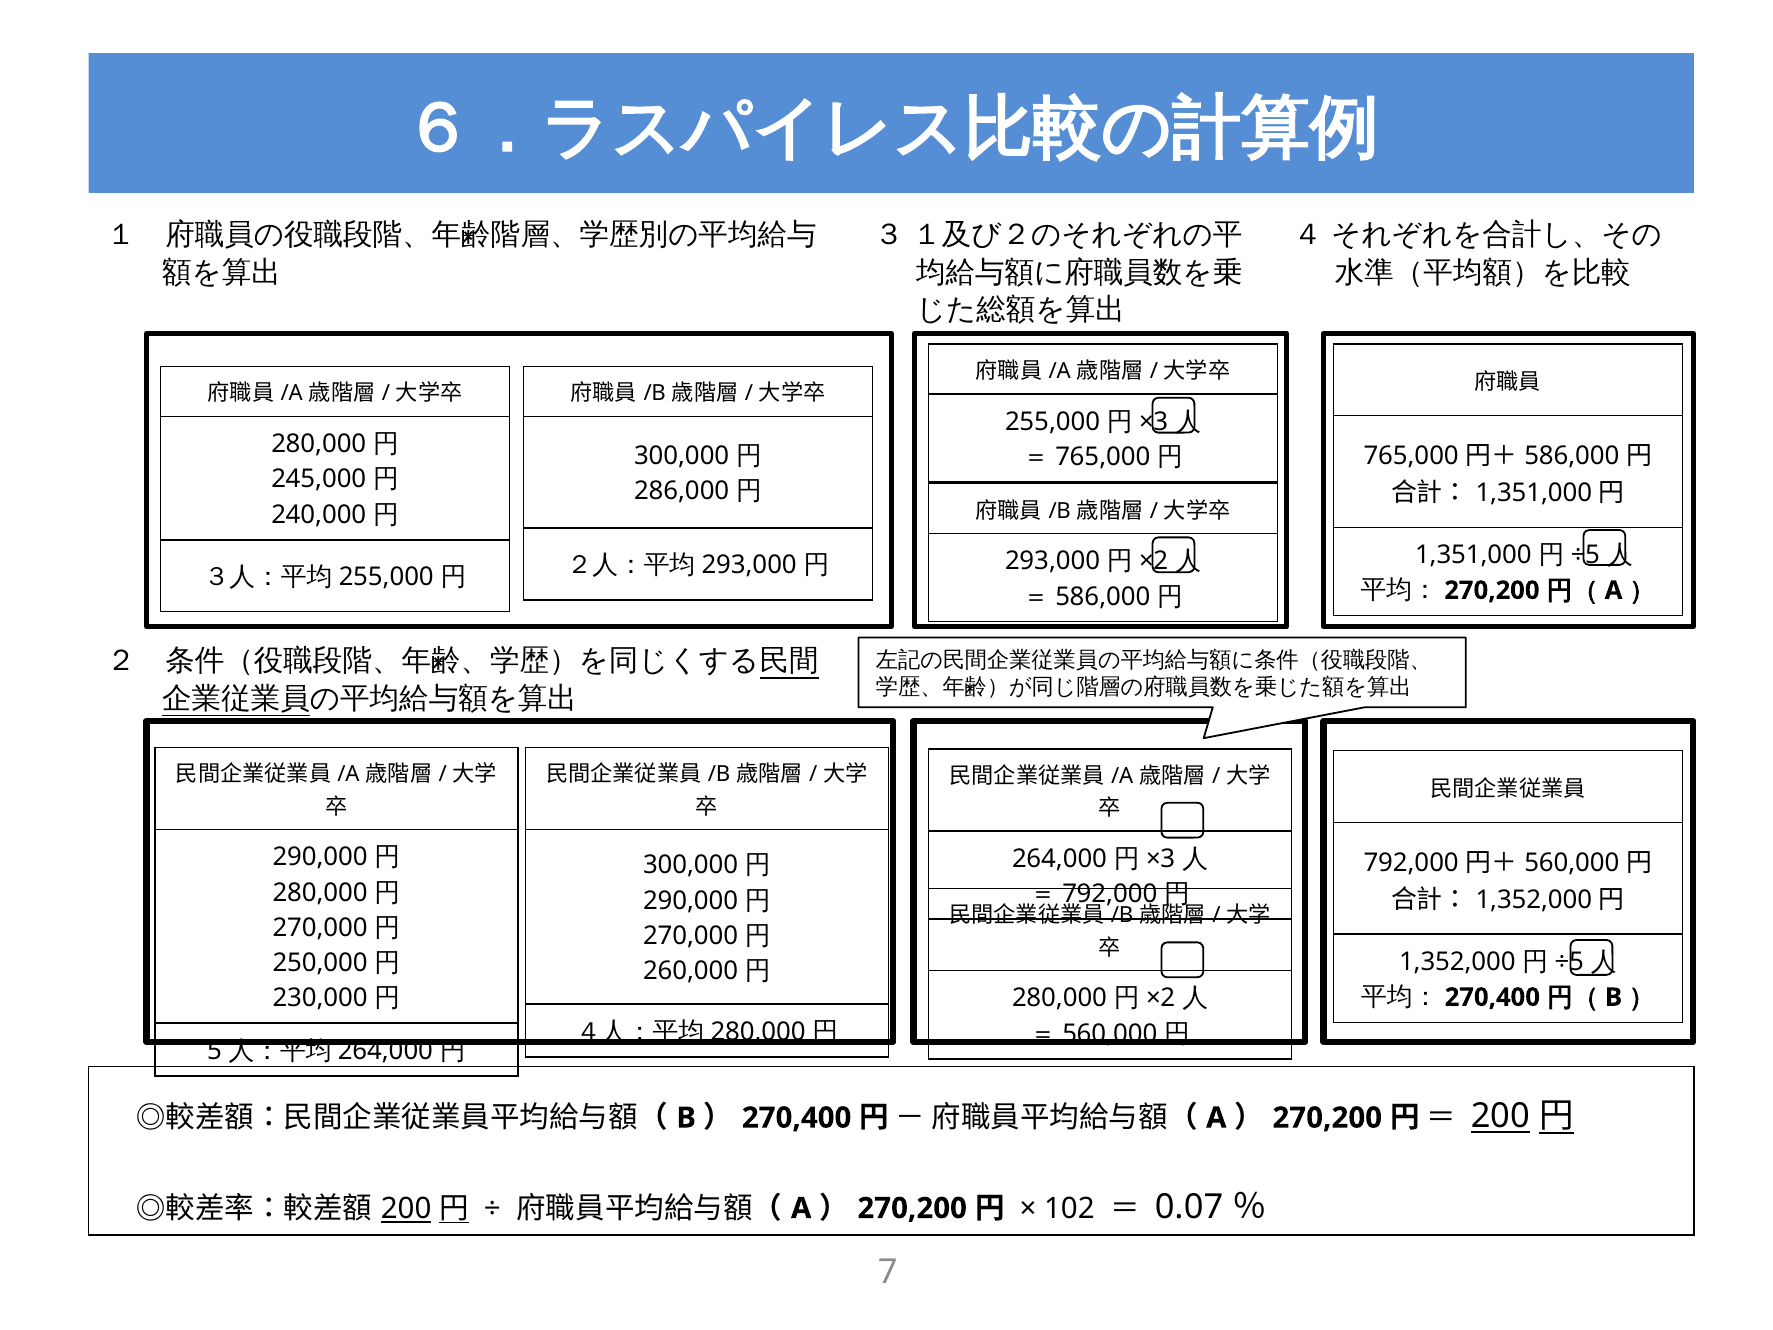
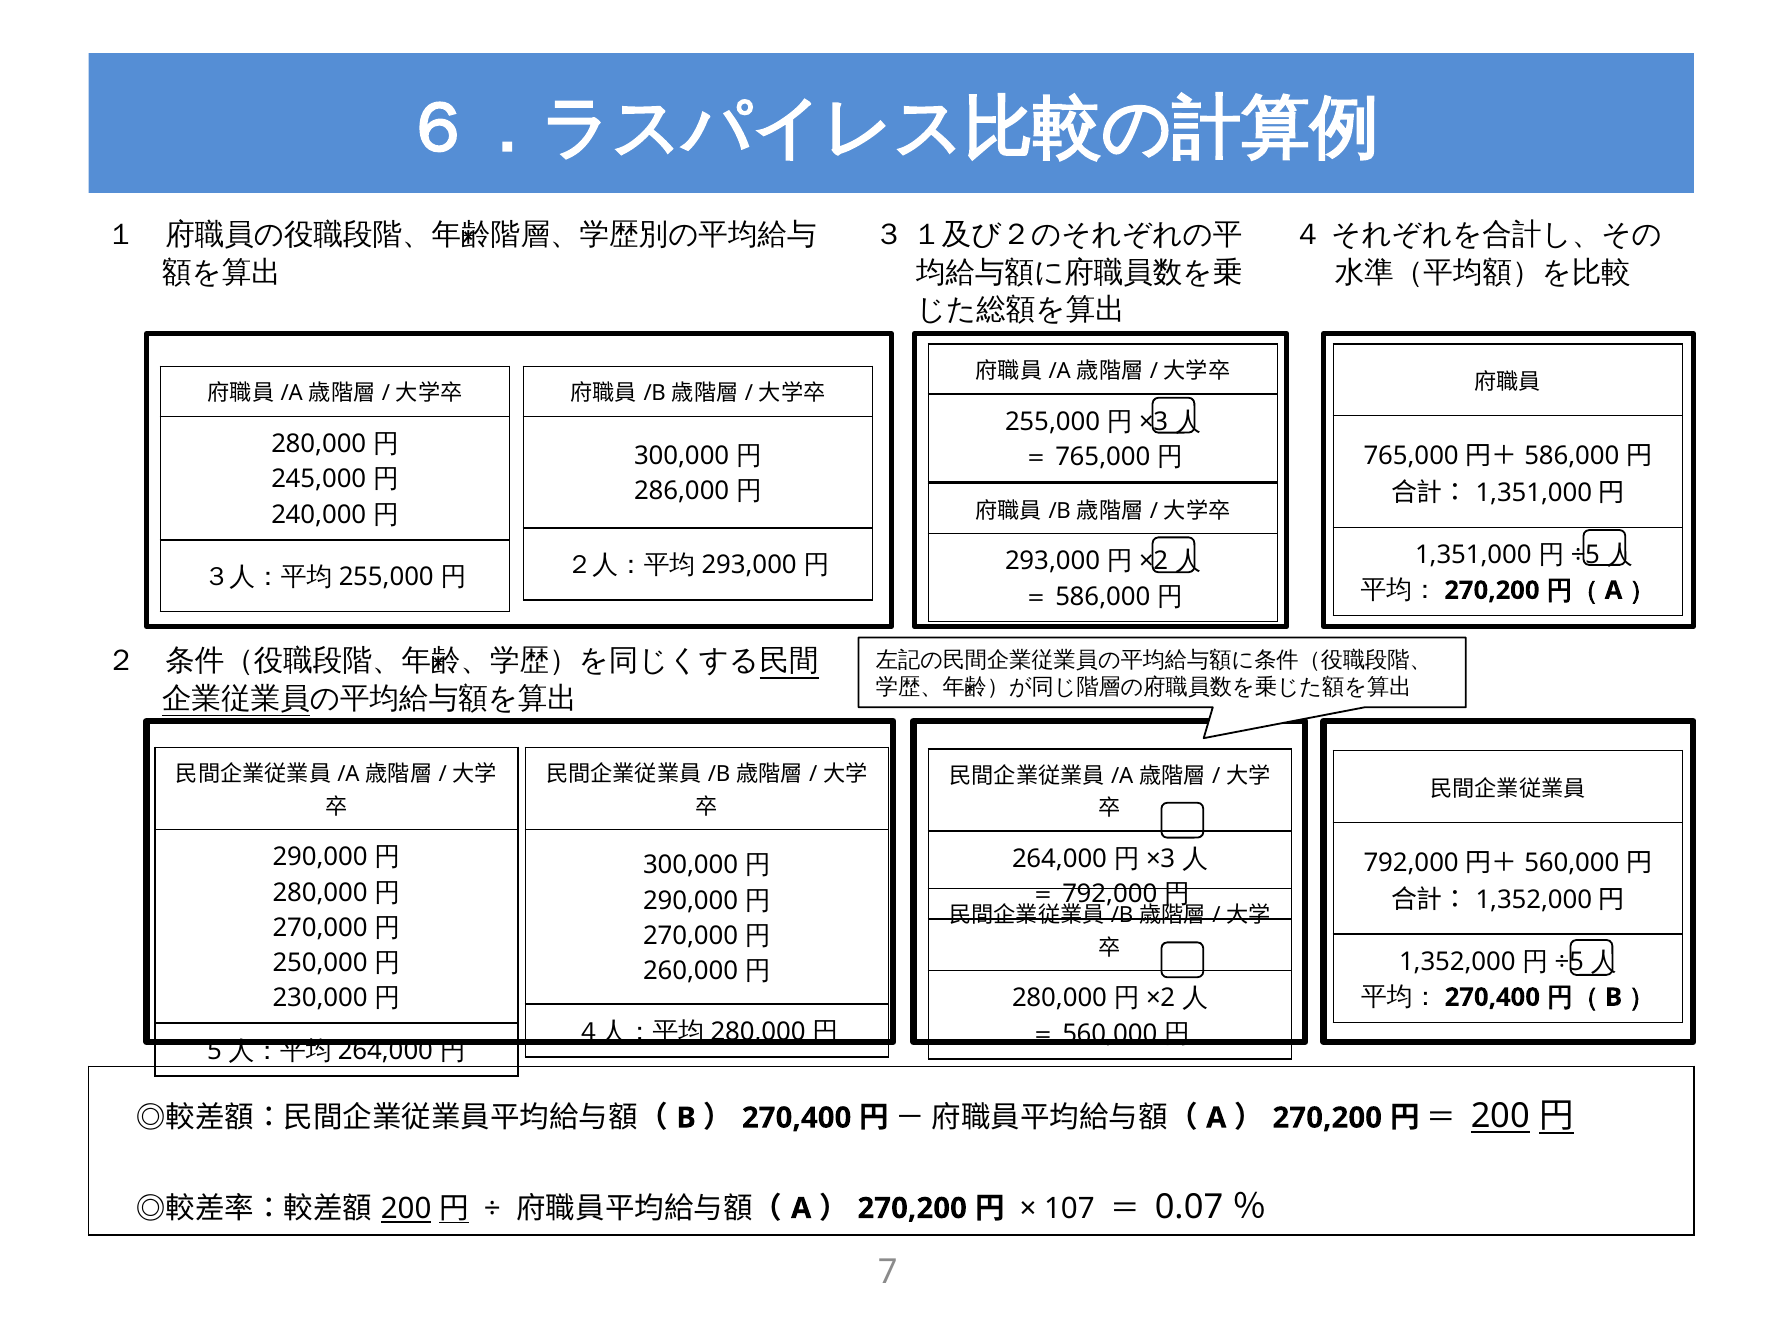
102: 102 -> 107 (1069, 1208)
